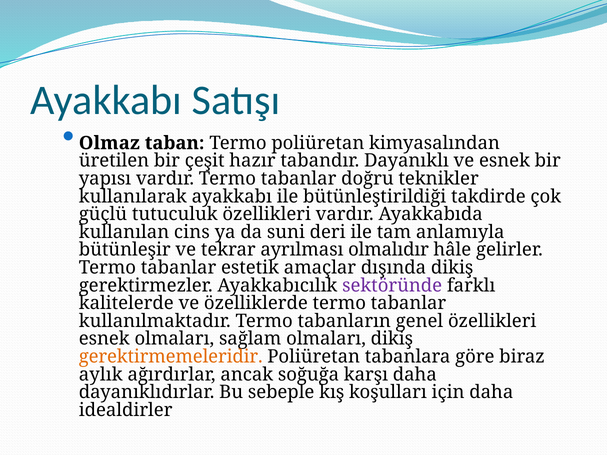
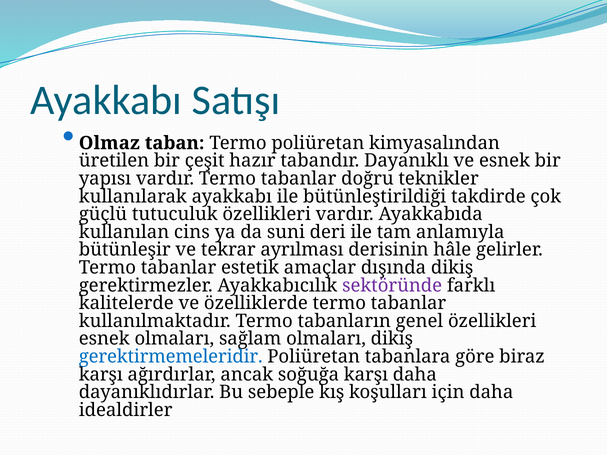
olmalıdır: olmalıdır -> derisinin (388, 250)
gerektirmemeleridir colour: orange -> blue (171, 357)
aylık: aylık -> karşı (101, 375)
